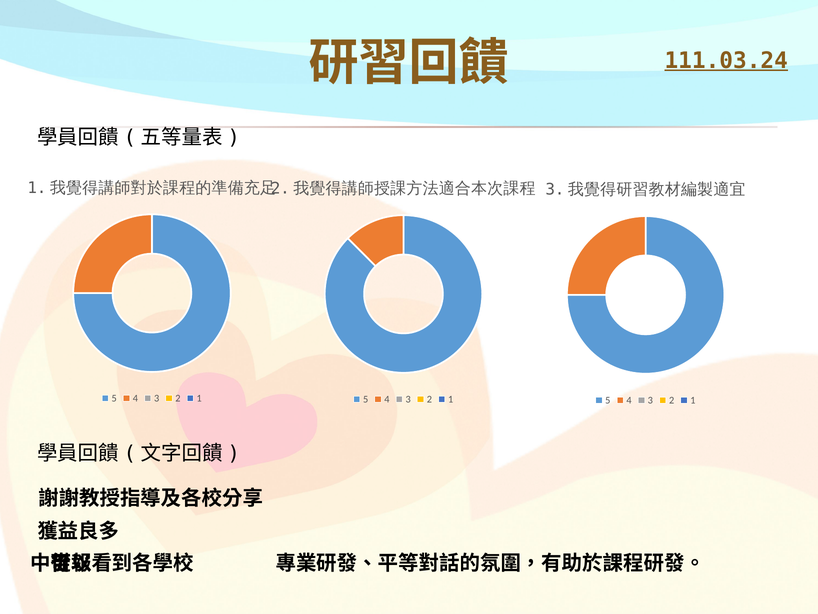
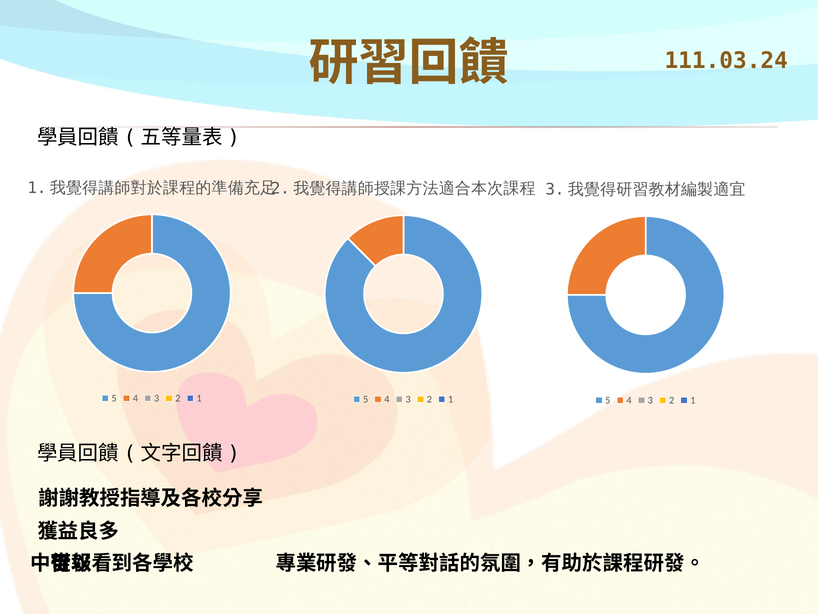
111.03.24 underline: present -> none (726, 61)
